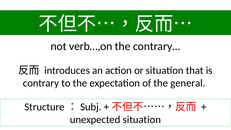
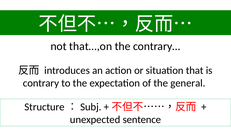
verb…,on: verb…,on -> that…,on (91, 46)
unexpected situation: situation -> sentence (142, 120)
